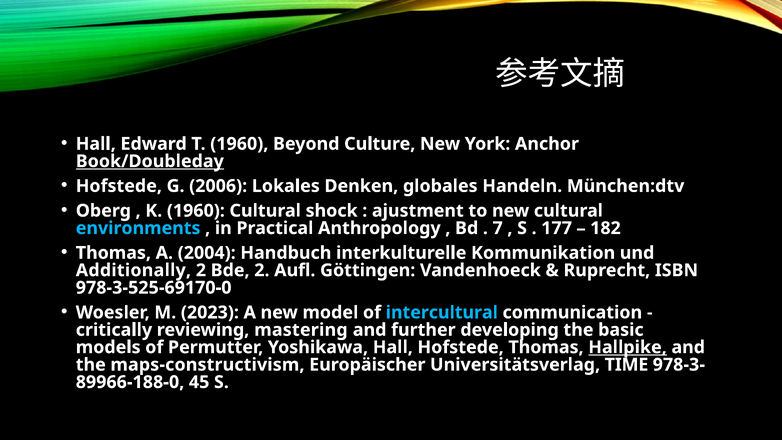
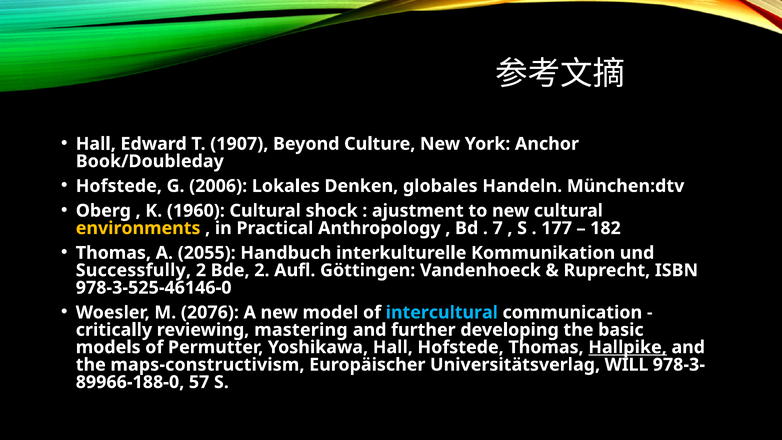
T 1960: 1960 -> 1907 (239, 144)
Book/Doubleday underline: present -> none (150, 161)
environments colour: light blue -> yellow (138, 228)
2004: 2004 -> 2055 (207, 253)
Additionally: Additionally -> Successfully (133, 270)
978-3-525-69170-0: 978-3-525-69170-0 -> 978-3-525-46146-0 (154, 288)
2023: 2023 -> 2076 (210, 312)
TIME: TIME -> WILL (626, 365)
45: 45 -> 57 (199, 382)
